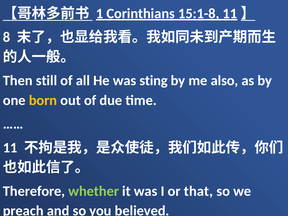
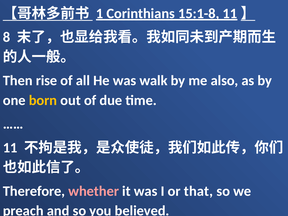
still: still -> rise (47, 81)
sting: sting -> walk (154, 81)
whether colour: light green -> pink (94, 191)
